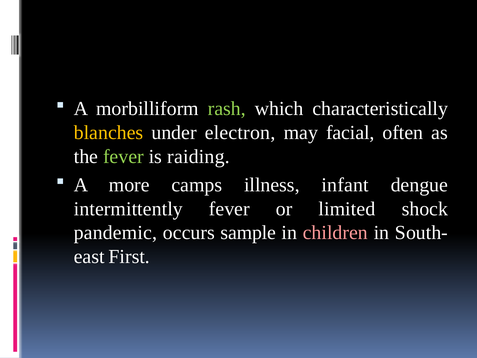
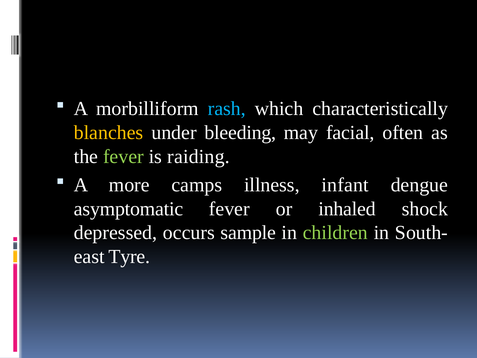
rash colour: light green -> light blue (227, 109)
electron: electron -> bleeding (240, 133)
intermittently: intermittently -> asymptomatic (129, 209)
limited: limited -> inhaled (347, 209)
pandemic: pandemic -> depressed (115, 233)
children colour: pink -> light green (335, 233)
First: First -> Tyre (129, 256)
